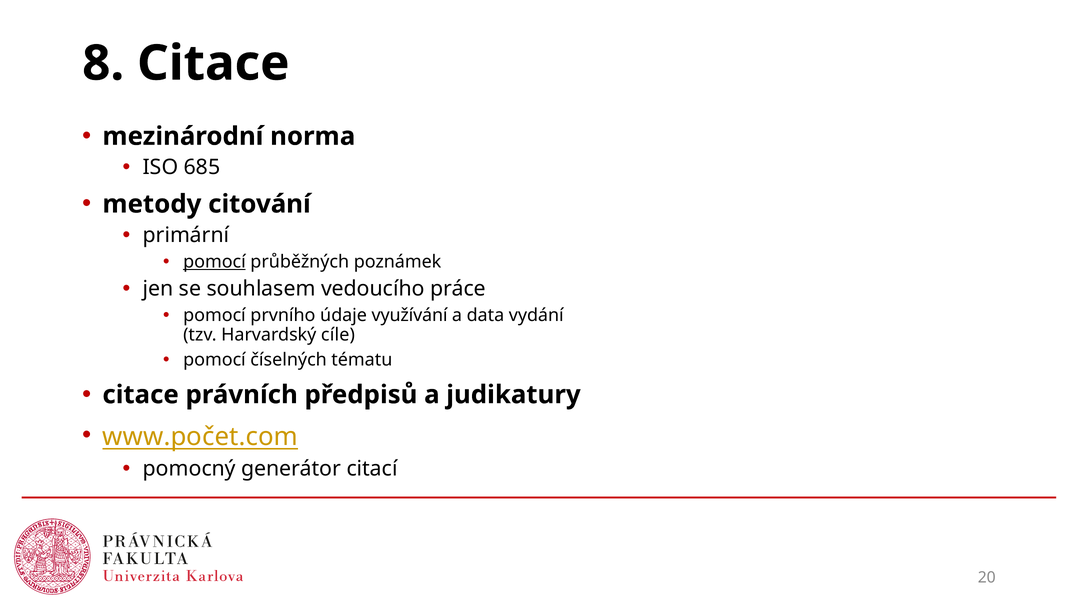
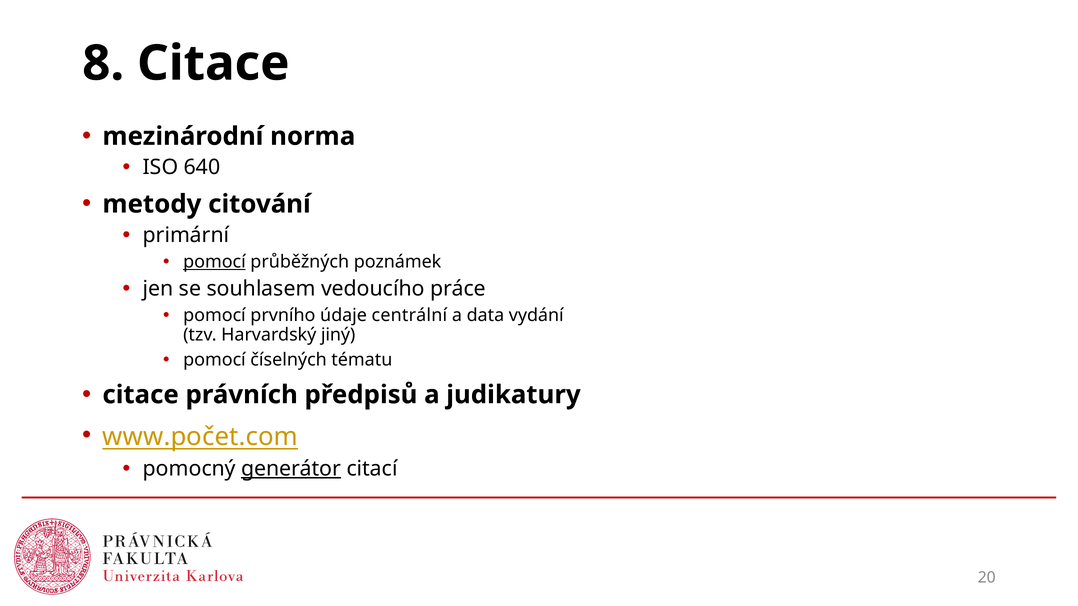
685: 685 -> 640 (202, 168)
využívání: využívání -> centrální (409, 316)
cíle: cíle -> jiný (338, 335)
generátor underline: none -> present (291, 469)
